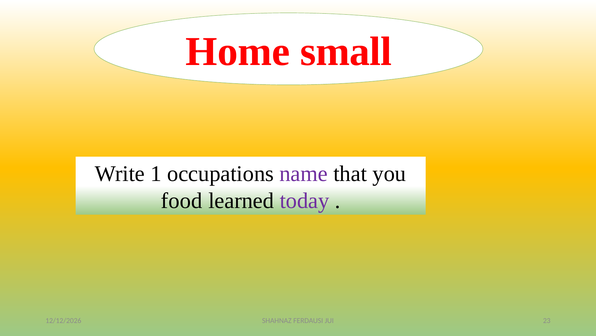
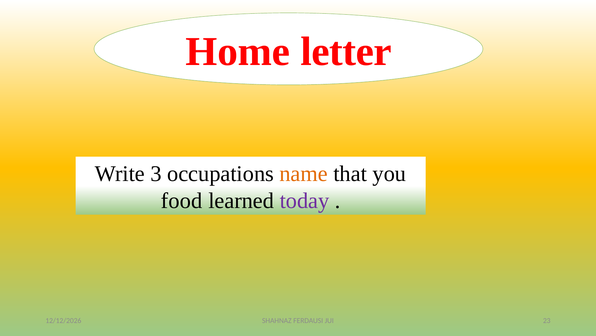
small: small -> letter (346, 52)
1: 1 -> 3 (156, 173)
name colour: purple -> orange (304, 173)
